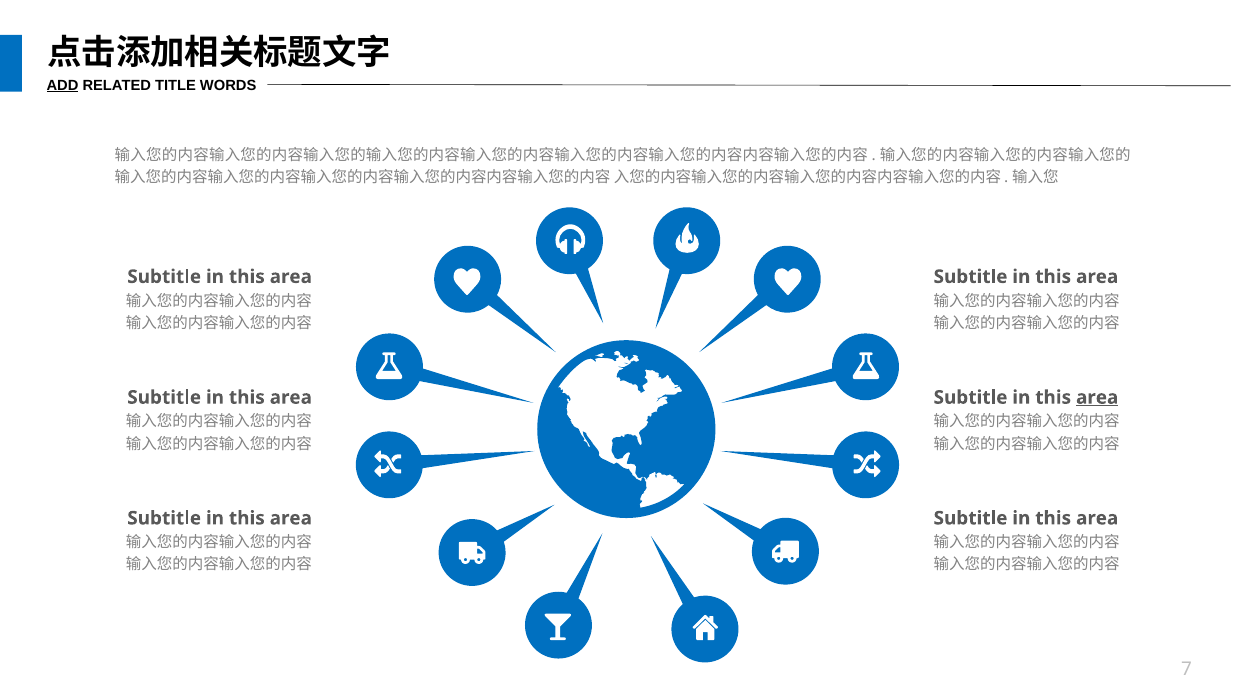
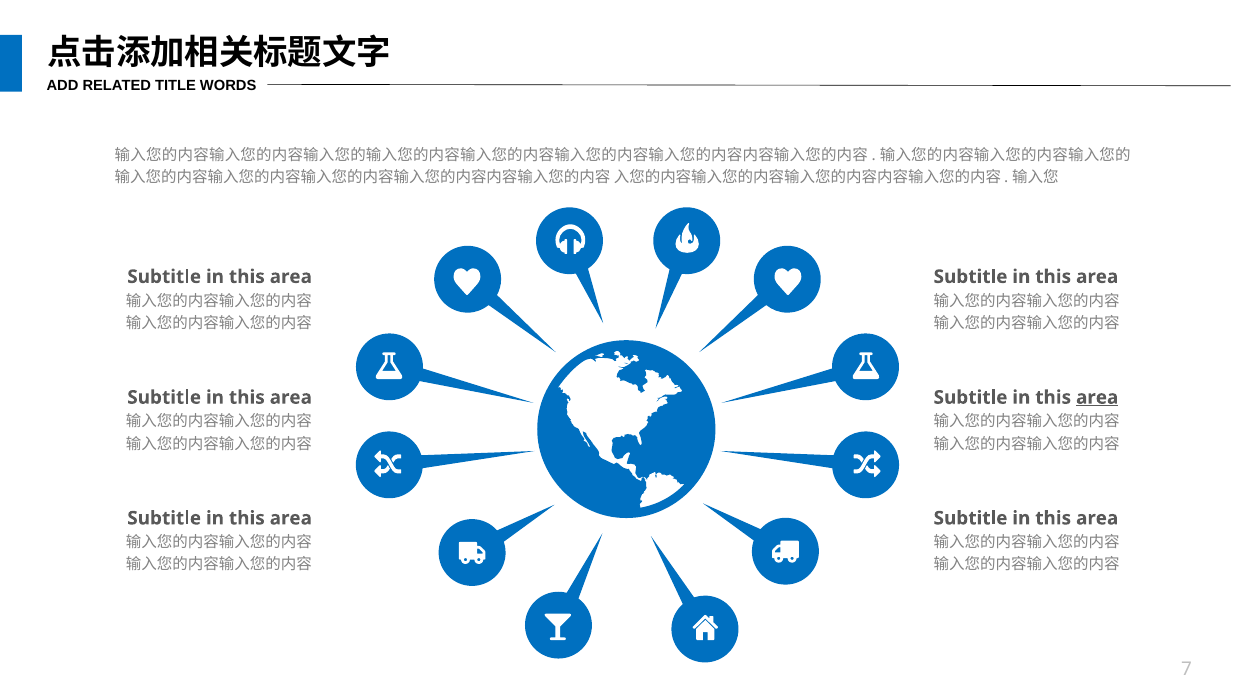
ADD underline: present -> none (63, 85)
